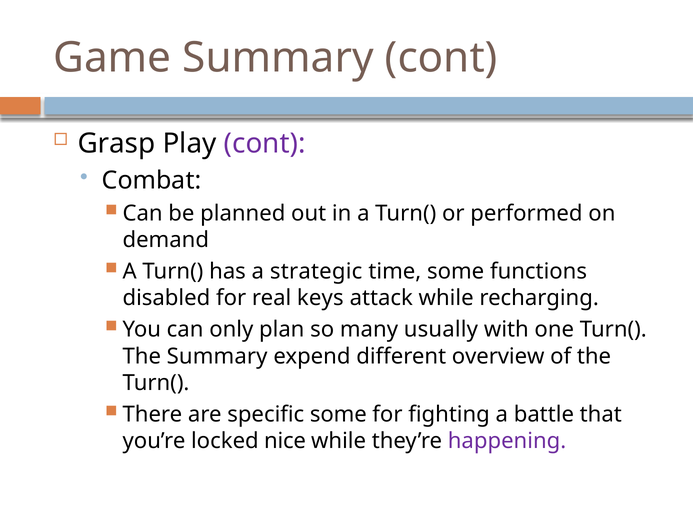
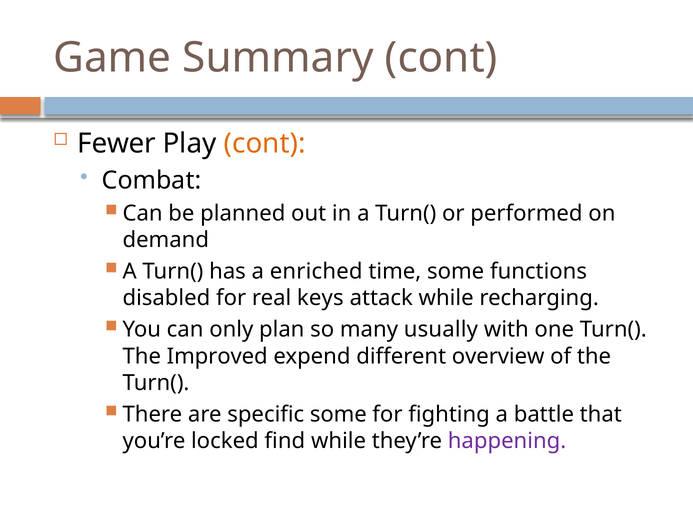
Grasp: Grasp -> Fewer (117, 143)
cont colour: purple -> orange (265, 143)
strategic: strategic -> enriched (316, 271)
The Summary: Summary -> Improved (217, 356)
nice: nice -> find (285, 441)
